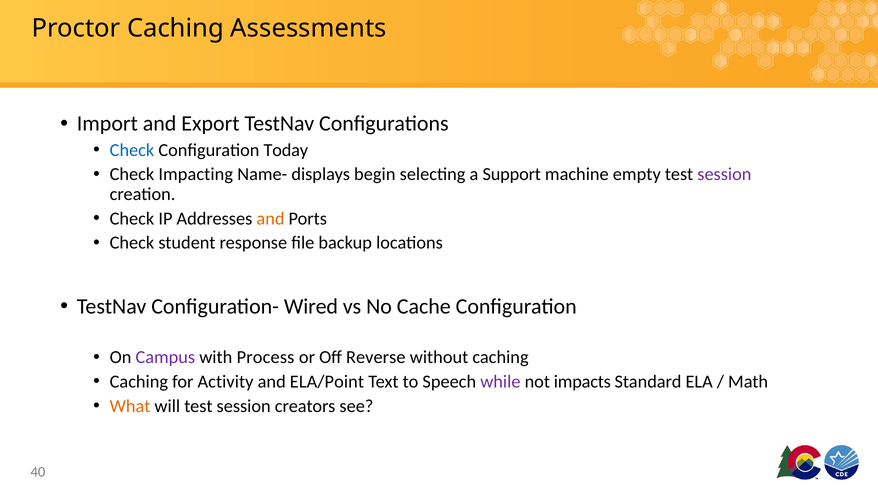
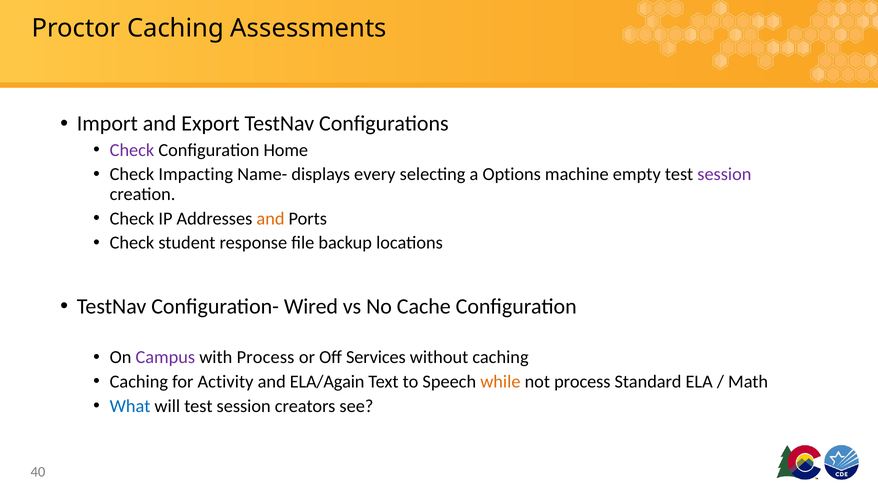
Check colour: blue -> purple (132, 150)
Today: Today -> Home (286, 150)
begin: begin -> every (375, 174)
Support: Support -> Options (512, 174)
Reverse: Reverse -> Services (376, 357)
ELA/Point: ELA/Point -> ELA/Again (327, 382)
while colour: purple -> orange (500, 382)
not impacts: impacts -> process (582, 382)
What colour: orange -> blue (130, 406)
